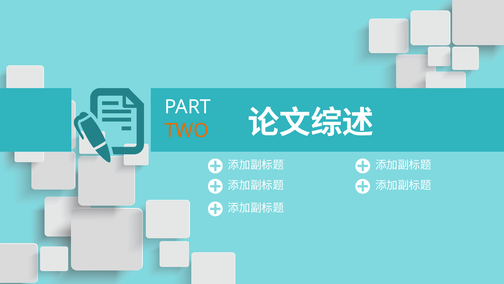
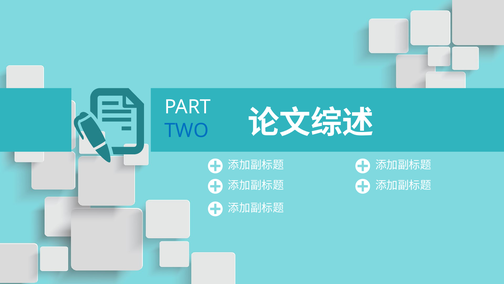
TWO colour: orange -> blue (187, 130)
